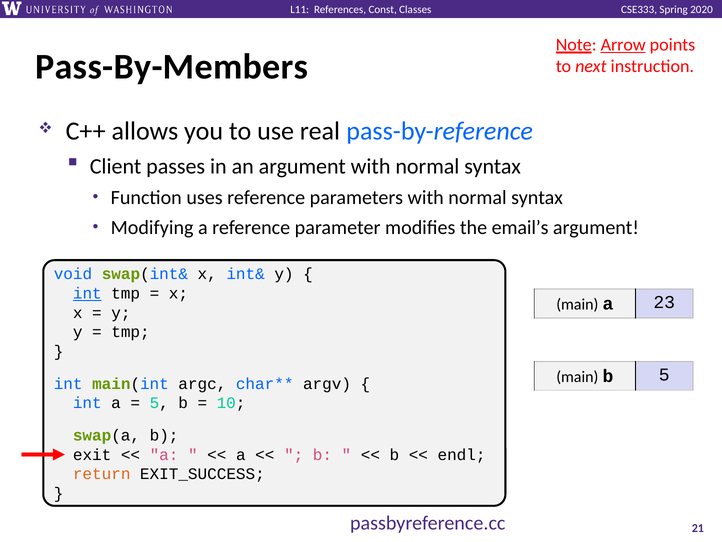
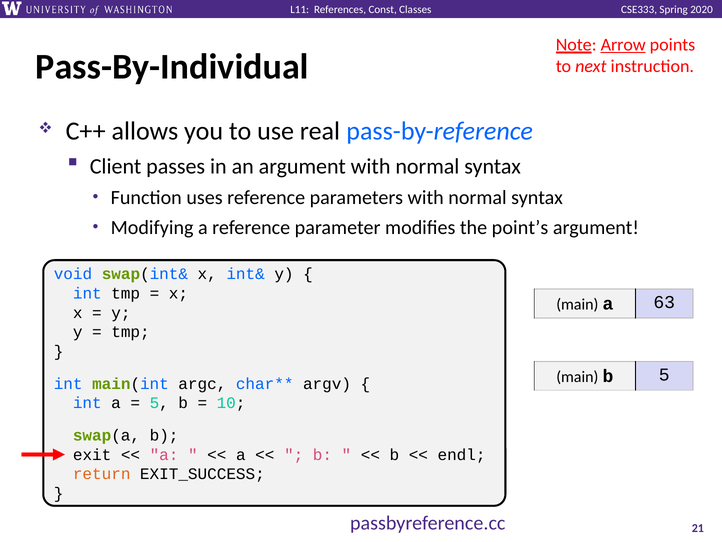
Pass-By-Members: Pass-By-Members -> Pass-By-Individual (172, 67)
email’s: email’s -> point’s (520, 227)
int underline: present -> none (87, 293)
23: 23 -> 63 (664, 302)
